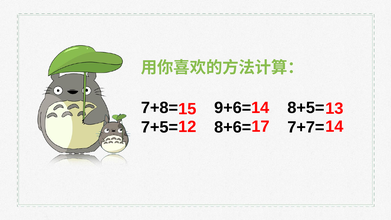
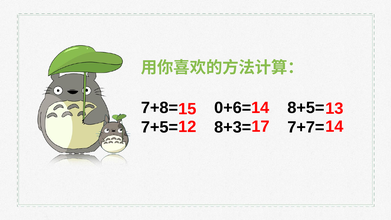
9+6=: 9+6= -> 0+6= (233, 108)
8+6=: 8+6= -> 8+3= (233, 127)
